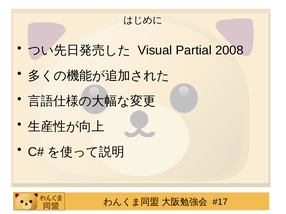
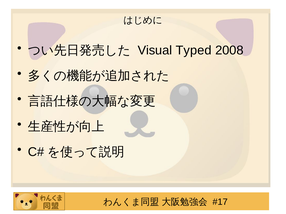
Partial: Partial -> Typed (194, 50)
